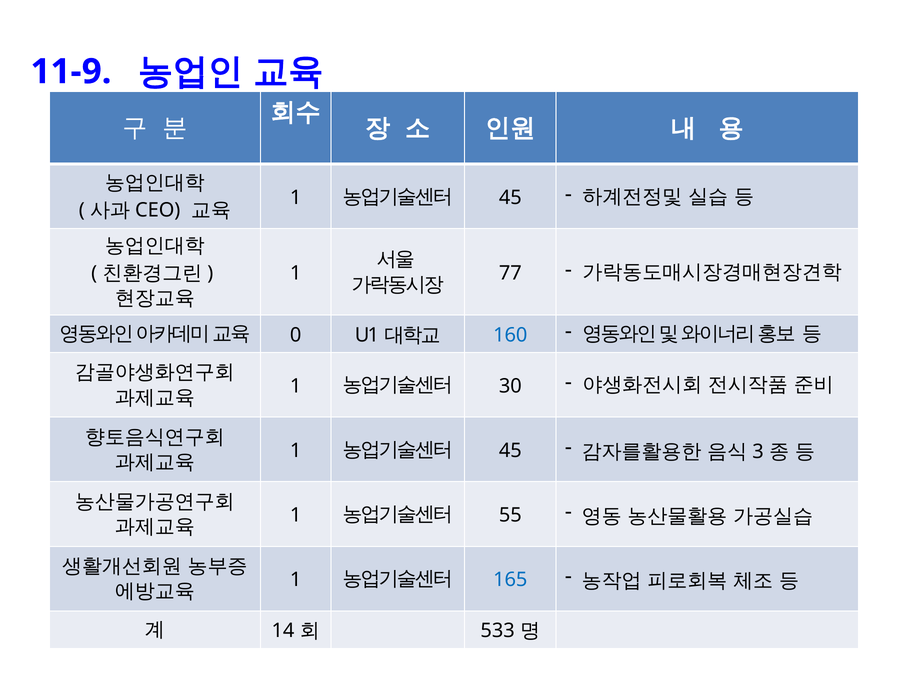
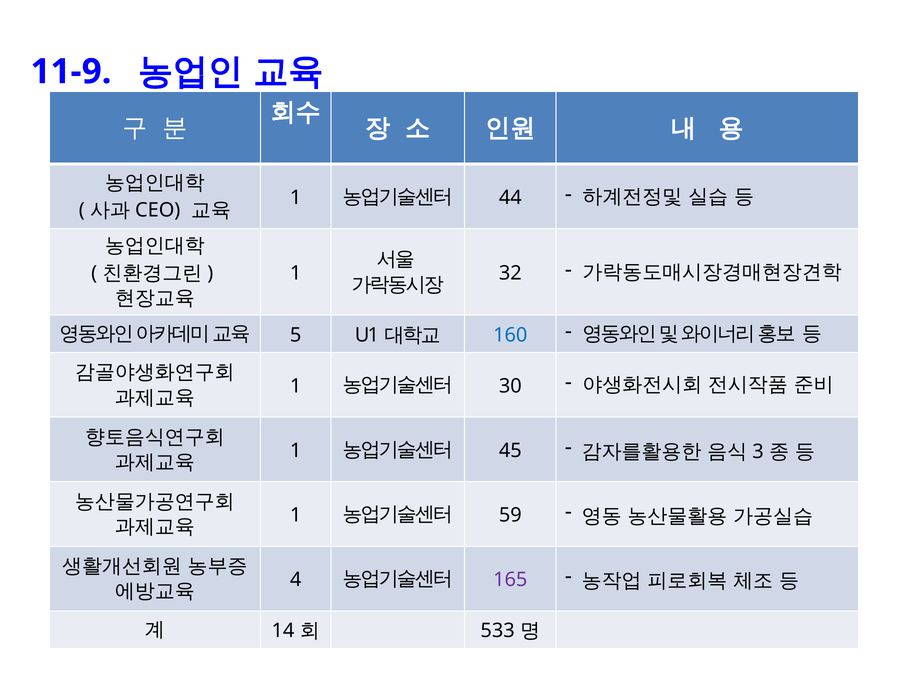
45: 45 -> 44 (510, 197)
77: 77 -> 32 (510, 273)
0: 0 -> 5 (296, 335)
55: 55 -> 59 (510, 515)
1: 1 -> 4 (296, 580)
165 colour: blue -> purple (510, 580)
